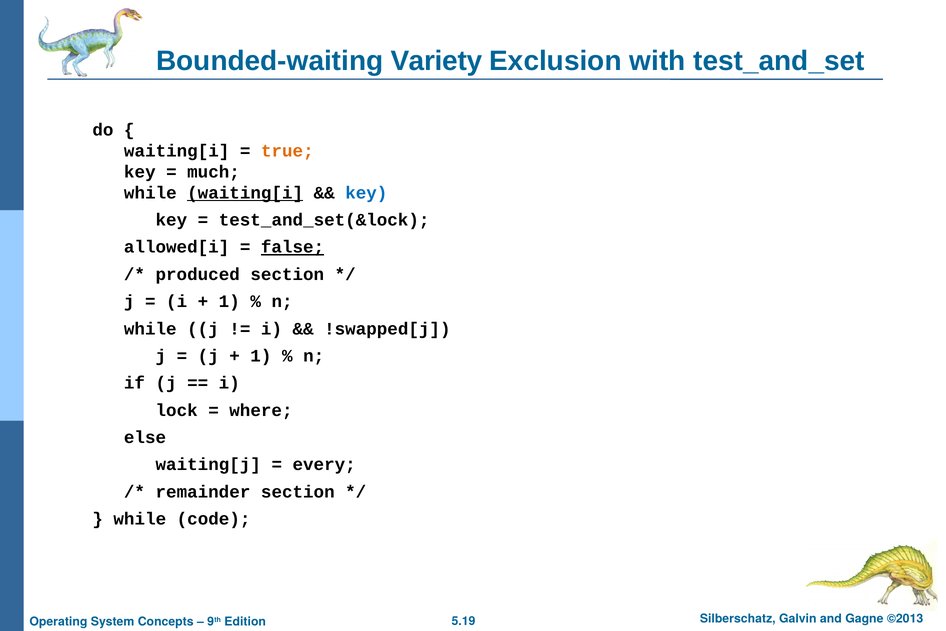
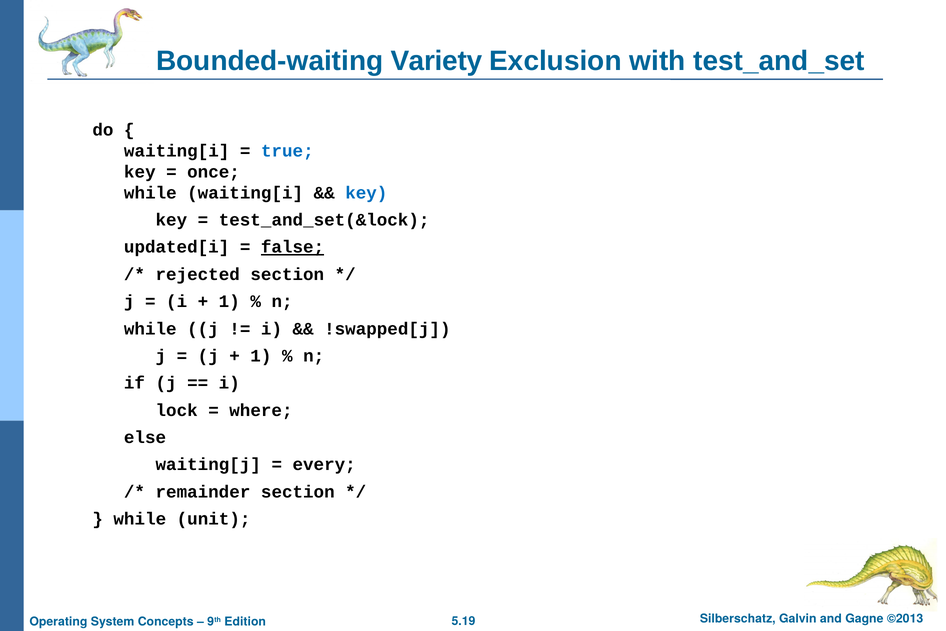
true colour: orange -> blue (287, 151)
much: much -> once (214, 172)
waiting[i underline: present -> none (245, 193)
allowed[i: allowed[i -> updated[i (177, 247)
produced: produced -> rejected (198, 274)
code: code -> unit (214, 519)
